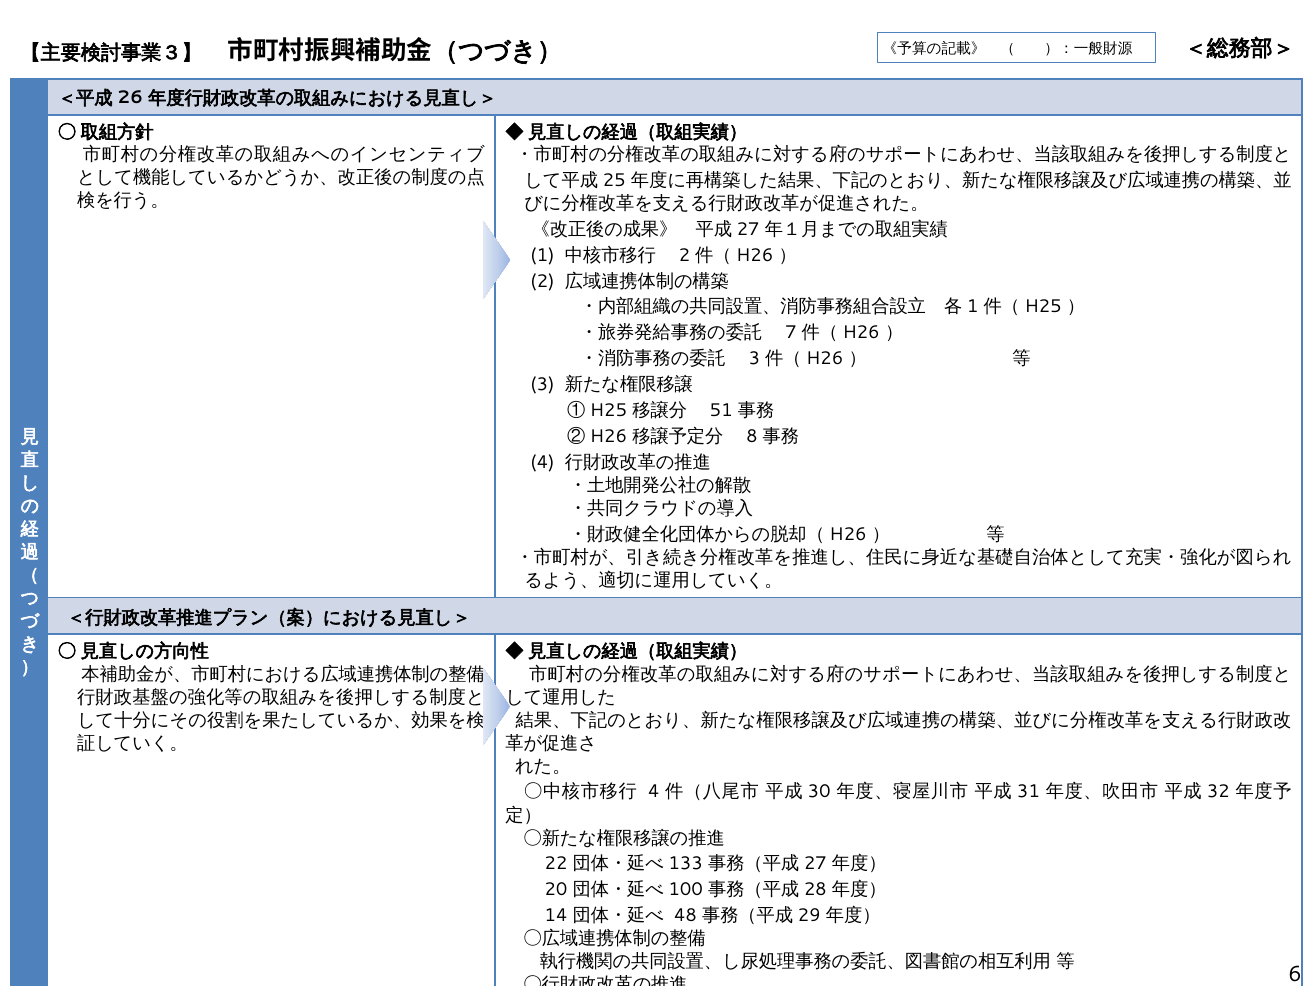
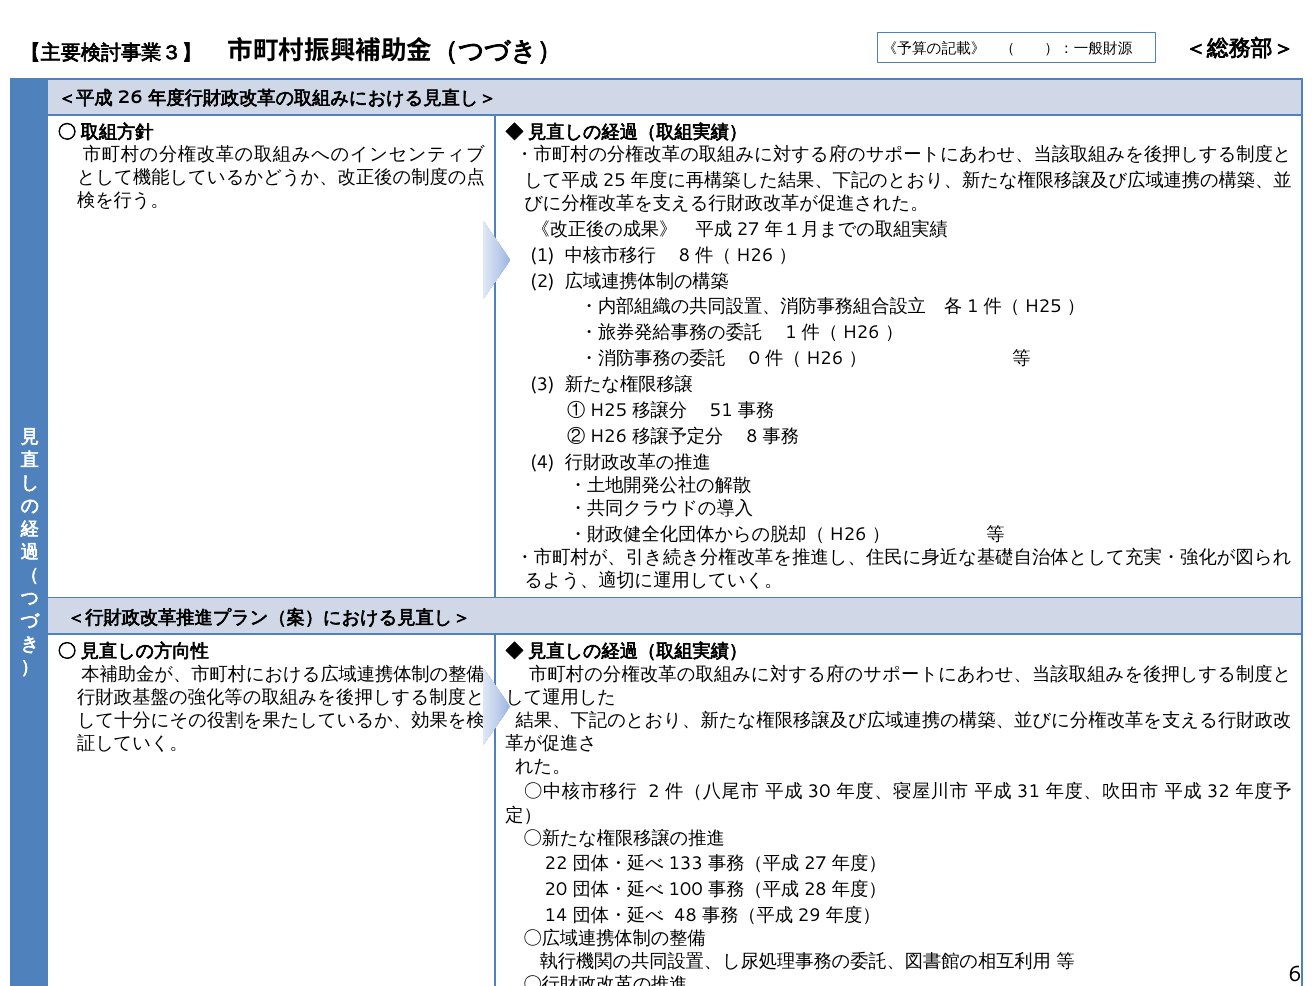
2: 2 -> 8 (684, 255)
7: 7 -> 1 (791, 333)
3: 3 -> 0 (754, 359)
4: 4 -> 2 (654, 792)
